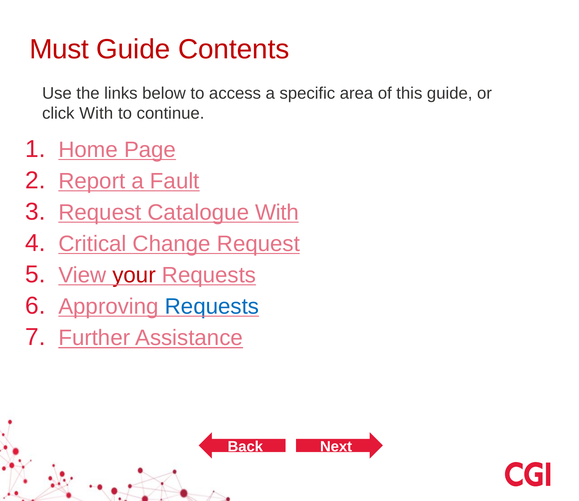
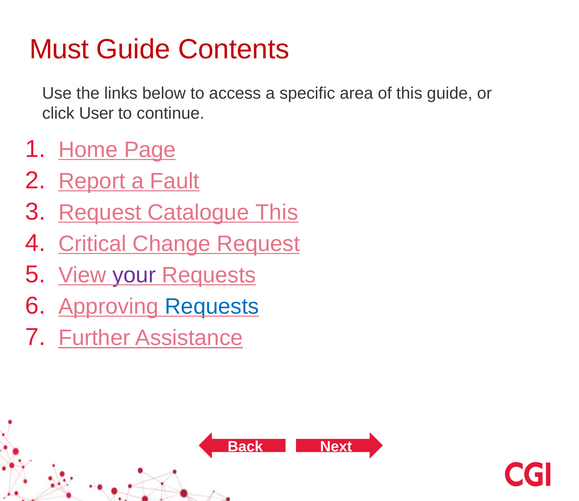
click With: With -> User (96, 113)
Catalogue With: With -> This (277, 213)
your colour: red -> purple (134, 275)
